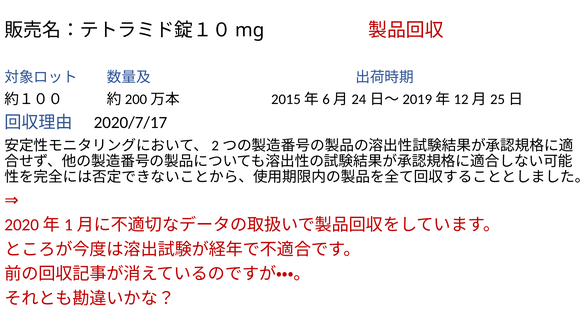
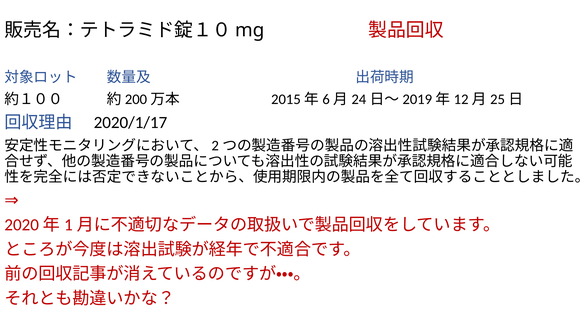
2020/7/17: 2020/7/17 -> 2020/1/17 (130, 122)
